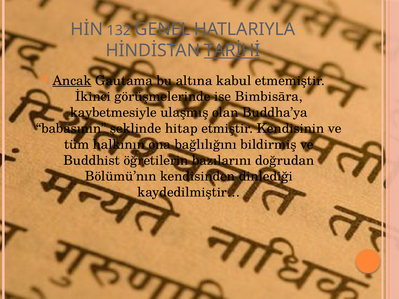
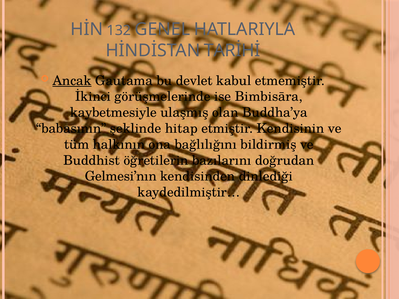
TARİHİ underline: present -> none (232, 50)
altına: altına -> devlet (194, 81)
Bölümü’nın: Bölümü’nın -> Gelmesi’nın (121, 176)
